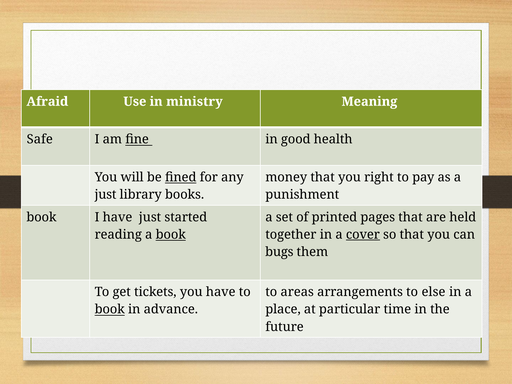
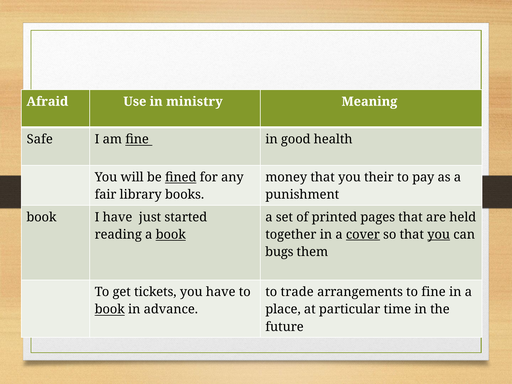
right: right -> their (379, 177)
just: just -> fair (106, 195)
you underline: none -> present (439, 235)
areas: areas -> trade (297, 292)
to else: else -> fine (434, 292)
